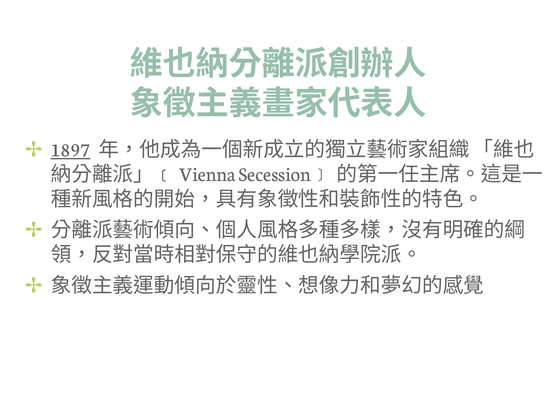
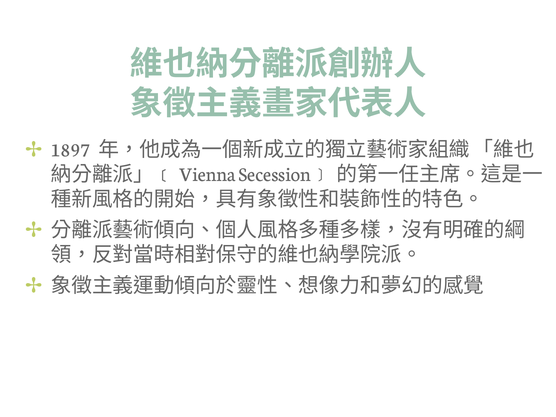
1897 underline: present -> none (71, 150)
